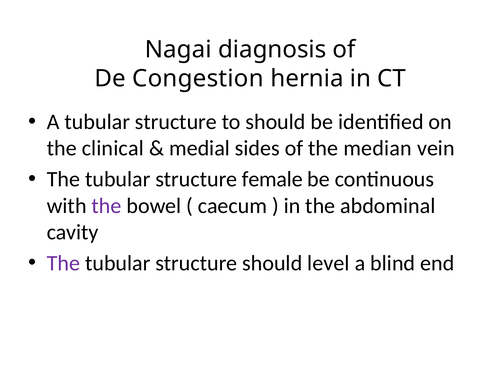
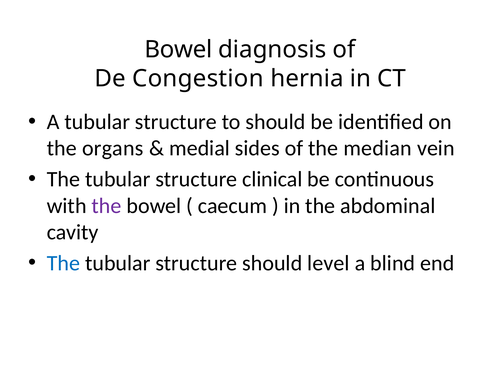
Nagai: Nagai -> Bowel (179, 50)
clinical: clinical -> organs (113, 148)
female: female -> clinical (272, 179)
The colour: purple -> blue (63, 263)
